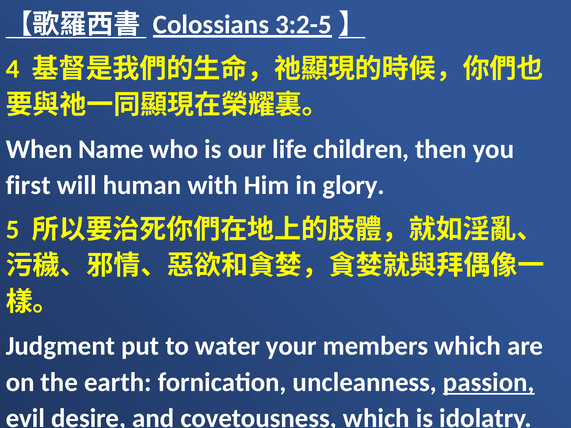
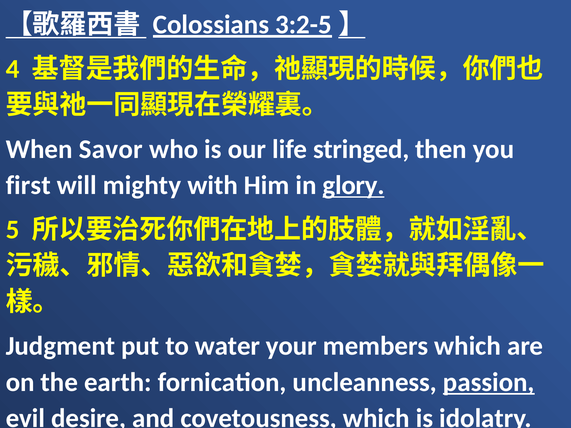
Name: Name -> Savor (111, 149)
children: children -> stringed (361, 149)
human: human -> mighty (142, 186)
glory underline: none -> present (354, 186)
